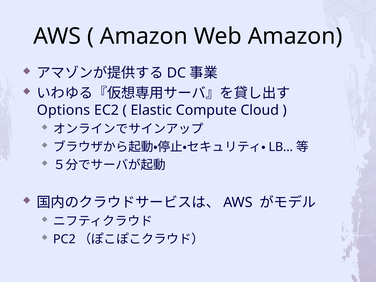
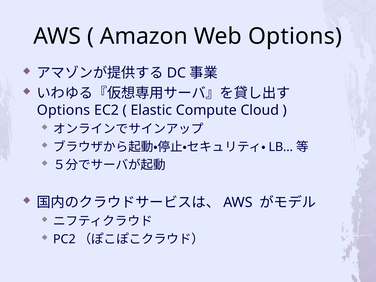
Web Amazon: Amazon -> Options (295, 36)
